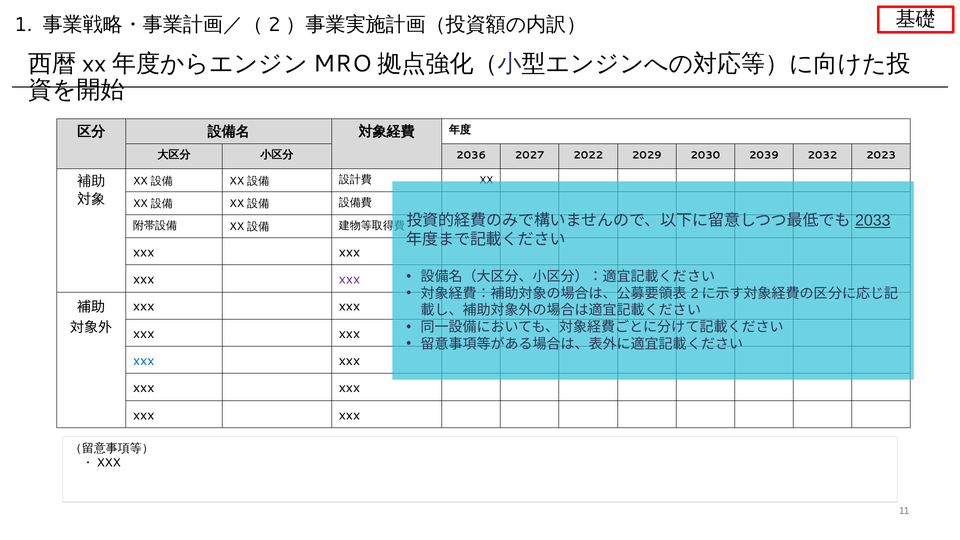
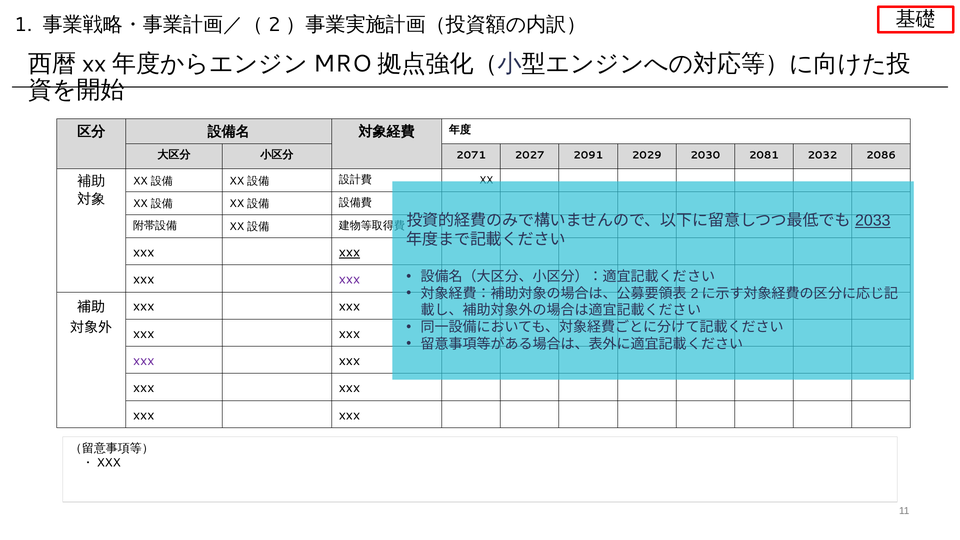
2036: 2036 -> 2071 (471, 155)
2022: 2022 -> 2091 (588, 155)
2039: 2039 -> 2081 (764, 155)
2023: 2023 -> 2086 (881, 155)
xxx underline: none -> present (349, 252)
xxx colour: blue -> purple (144, 361)
